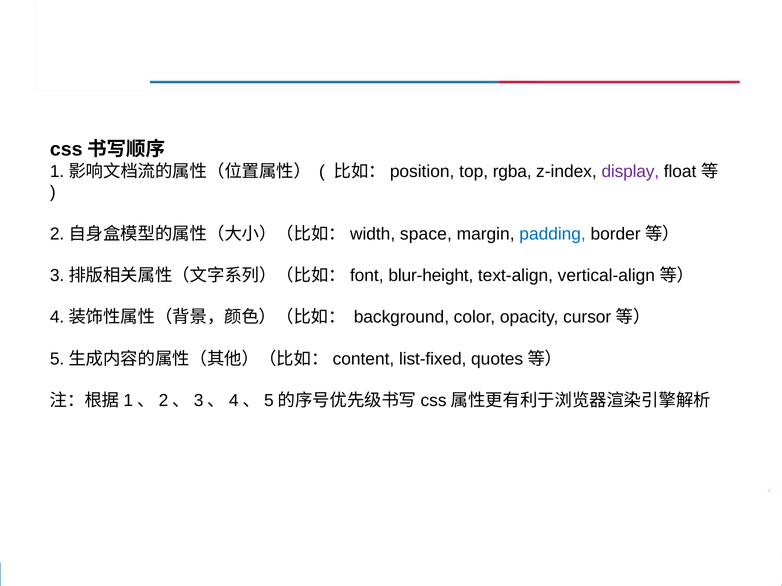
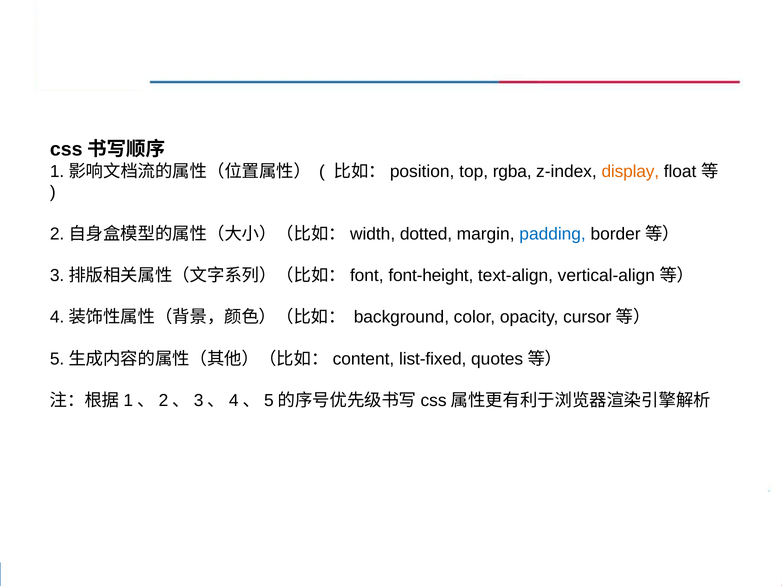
display colour: purple -> orange (630, 172)
space: space -> dotted (426, 234)
blur-height: blur-height -> font-height (431, 276)
